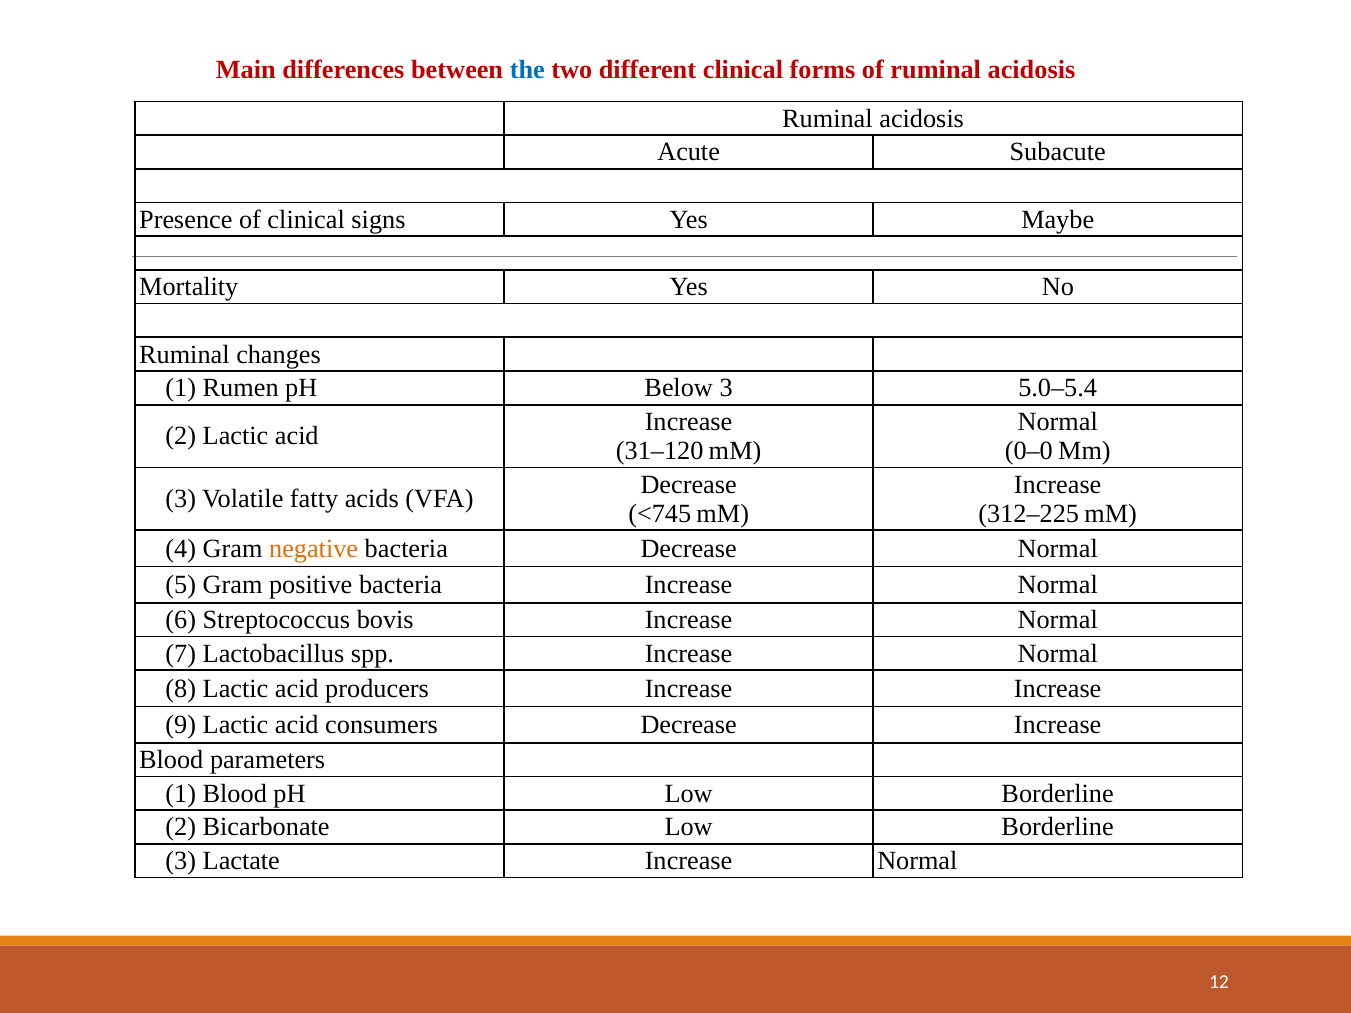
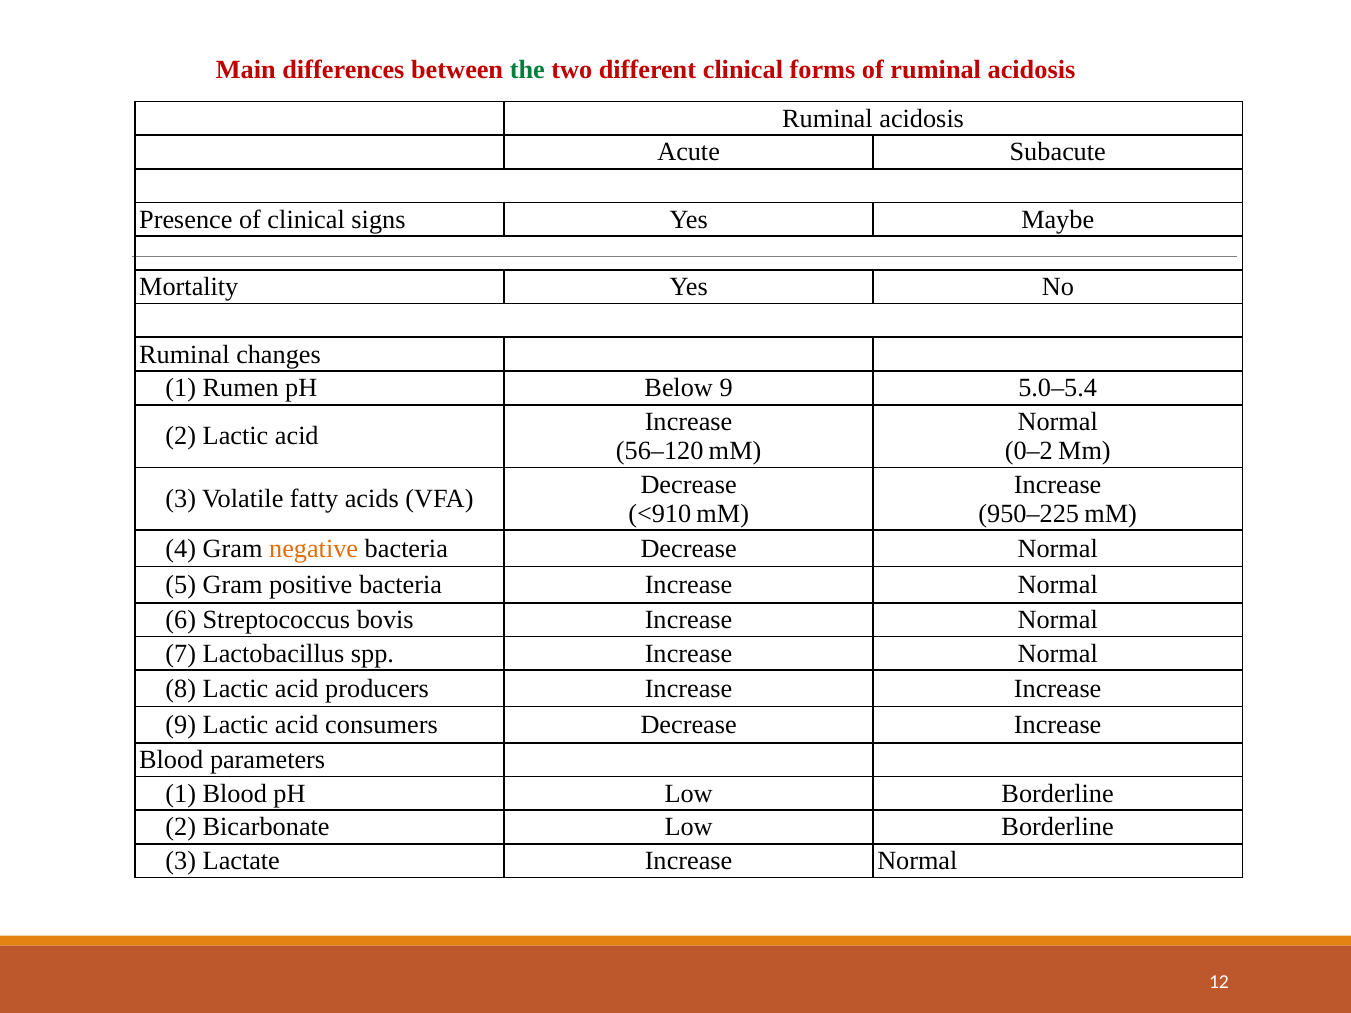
the colour: blue -> green (527, 70)
Below 3: 3 -> 9 (726, 388)
31–120: 31–120 -> 56–120 (660, 451)
0–0: 0–0 -> 0–2 (1029, 451)
<745: <745 -> <910 (660, 514)
312–225: 312–225 -> 950–225 (1029, 514)
